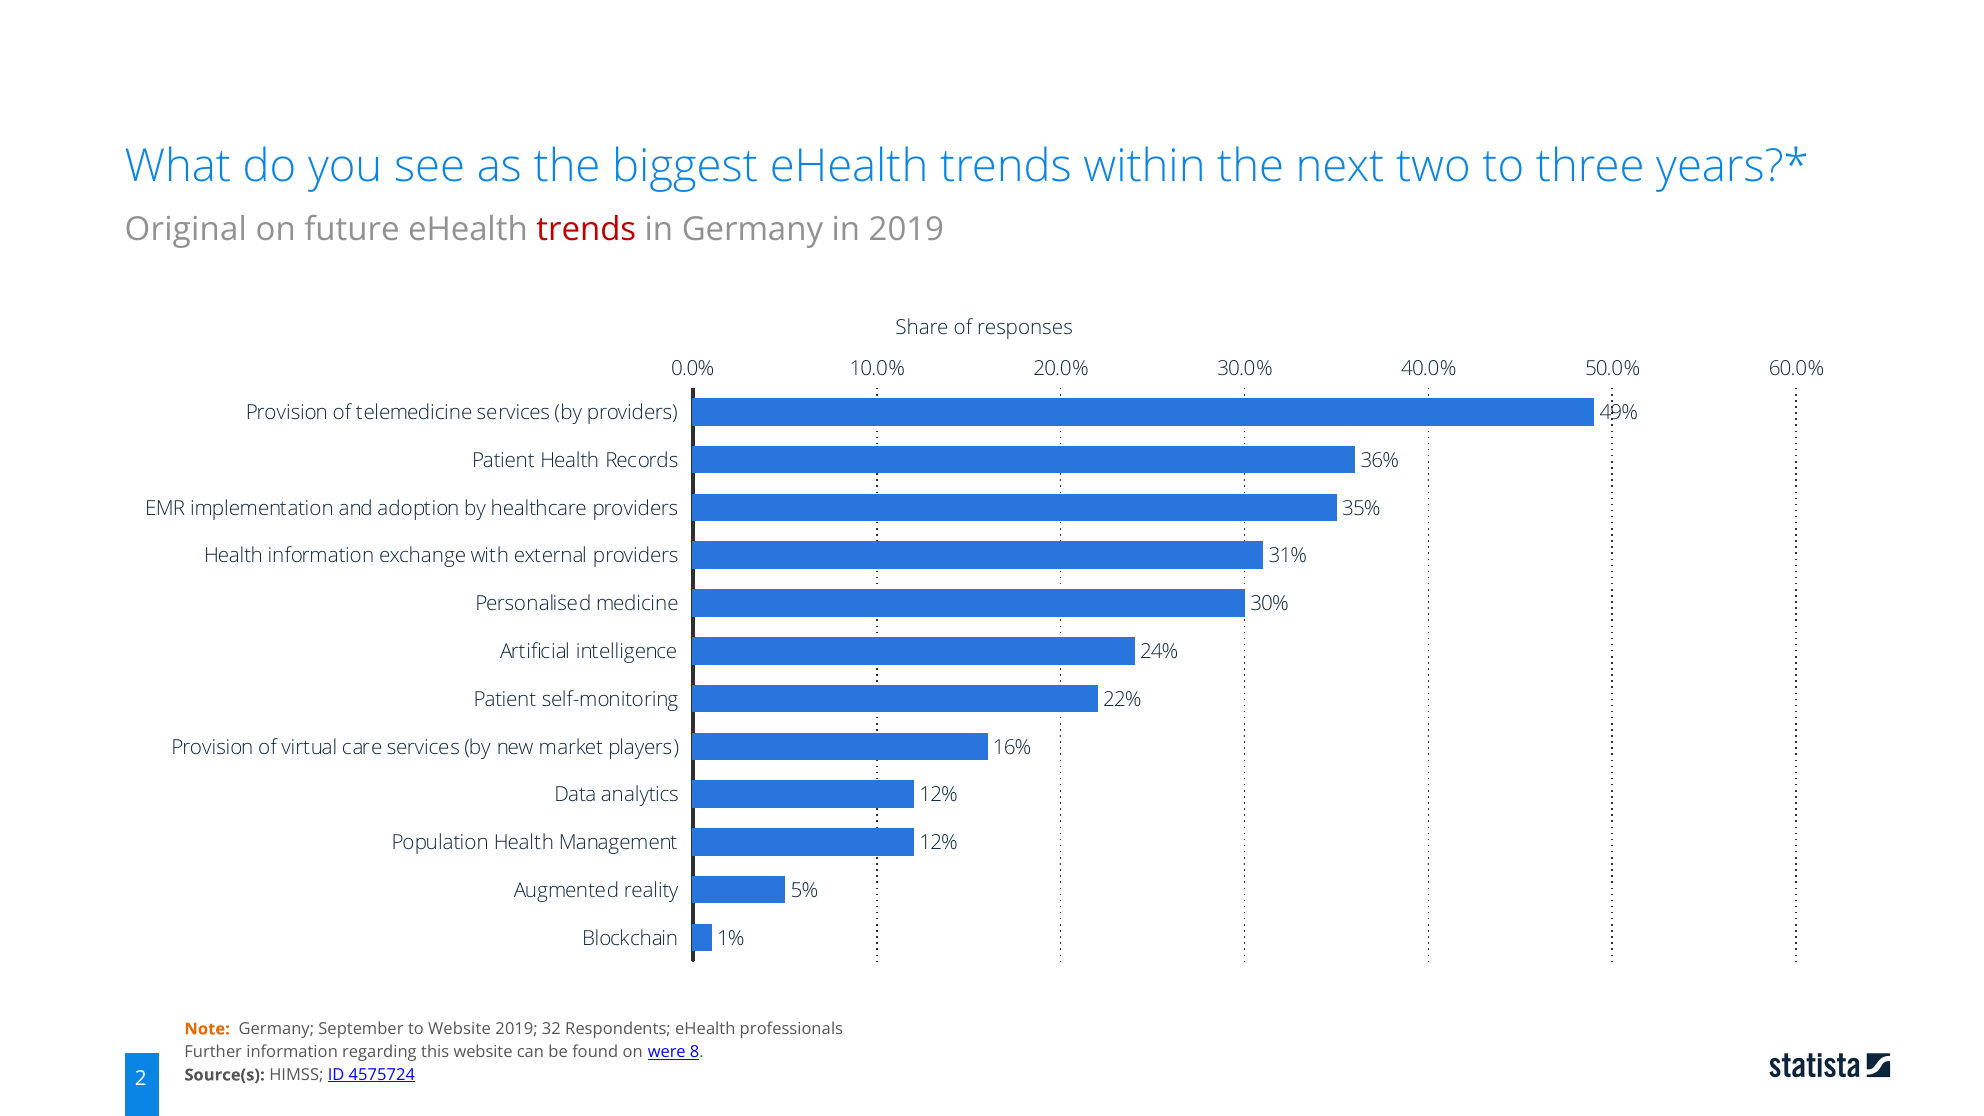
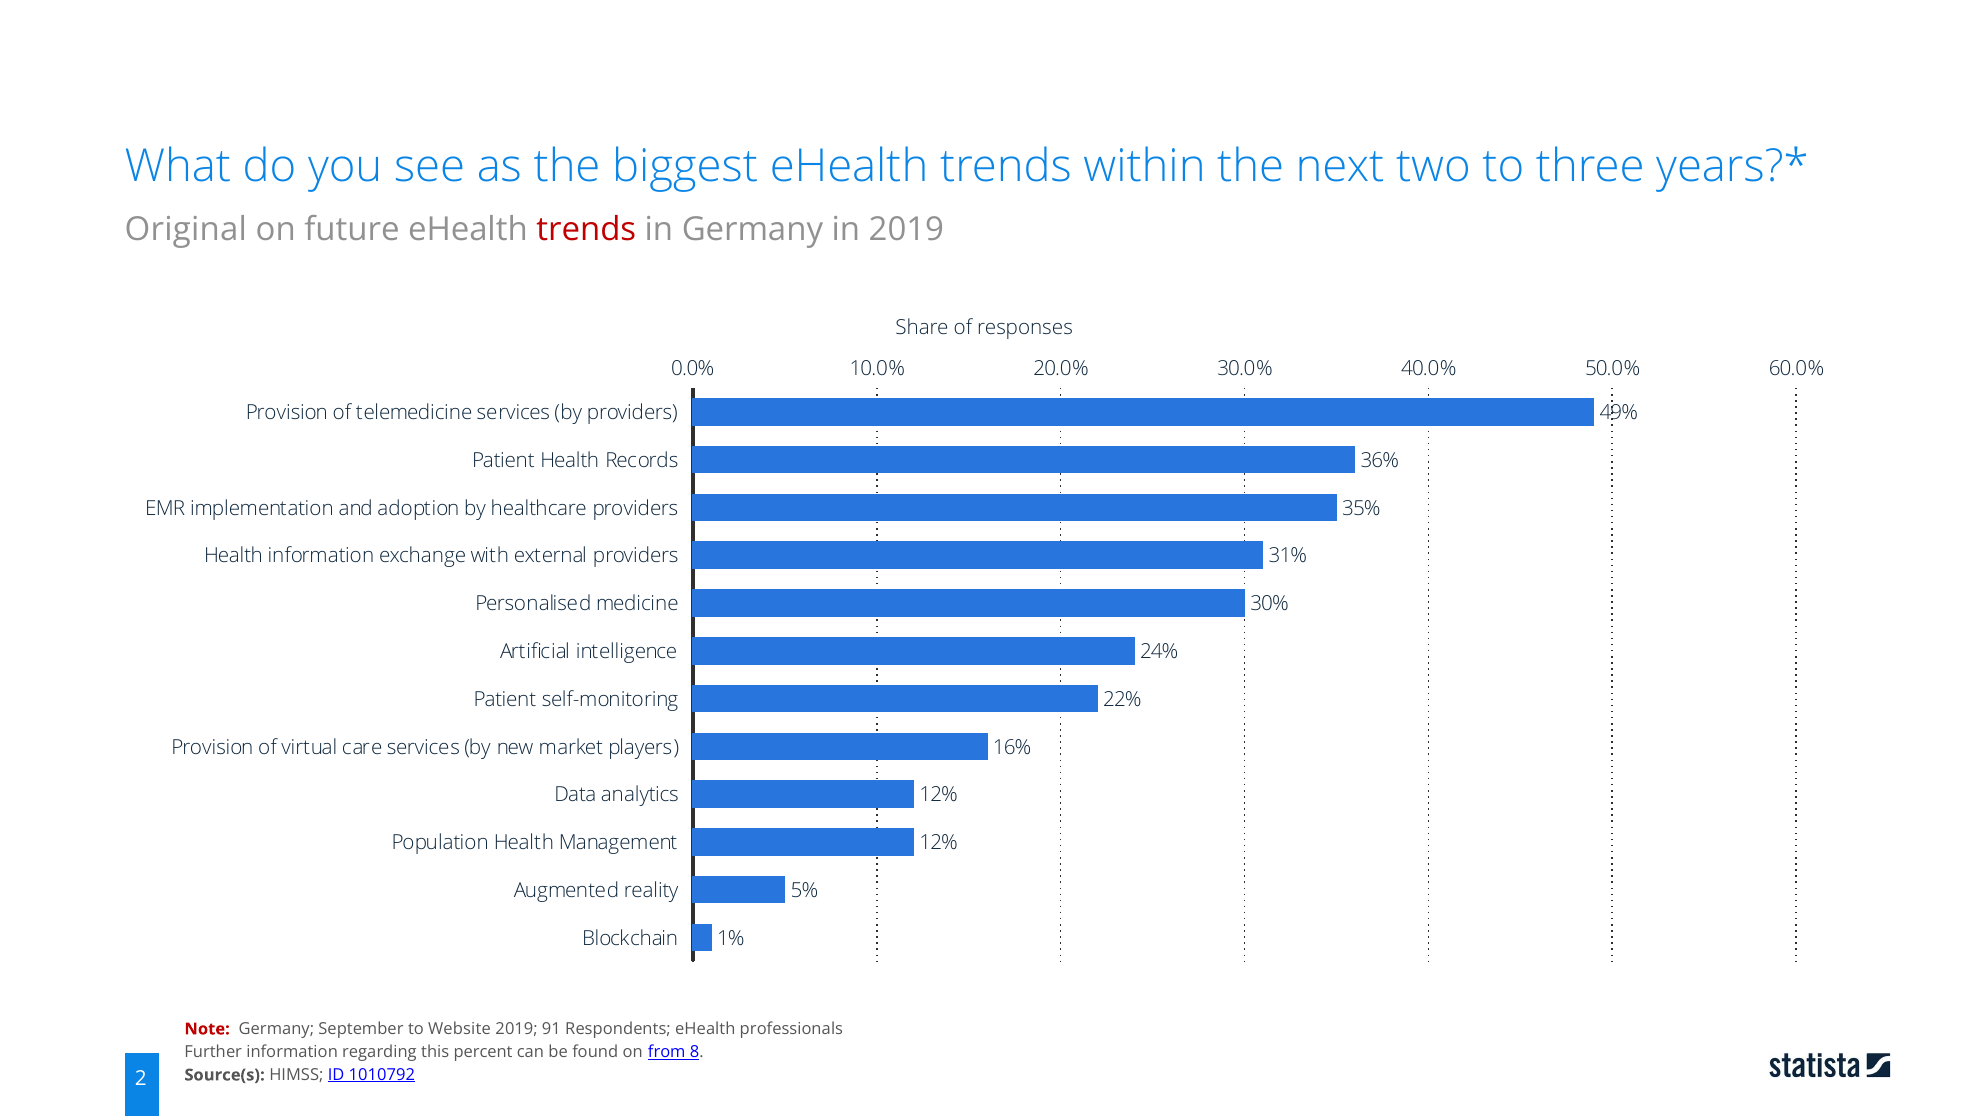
Note colour: orange -> red (207, 1029)
32: 32 -> 91 (551, 1029)
this website: website -> percent (483, 1052)
were: were -> from (667, 1052)
4575724: 4575724 -> 1010792 (382, 1075)
